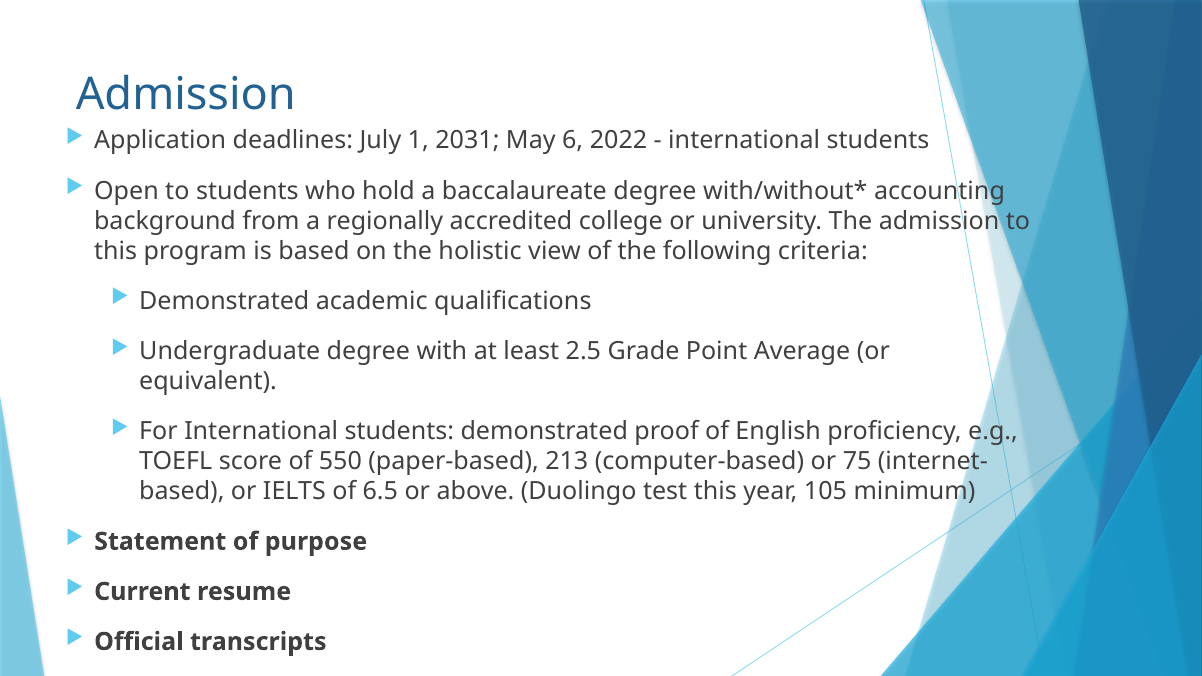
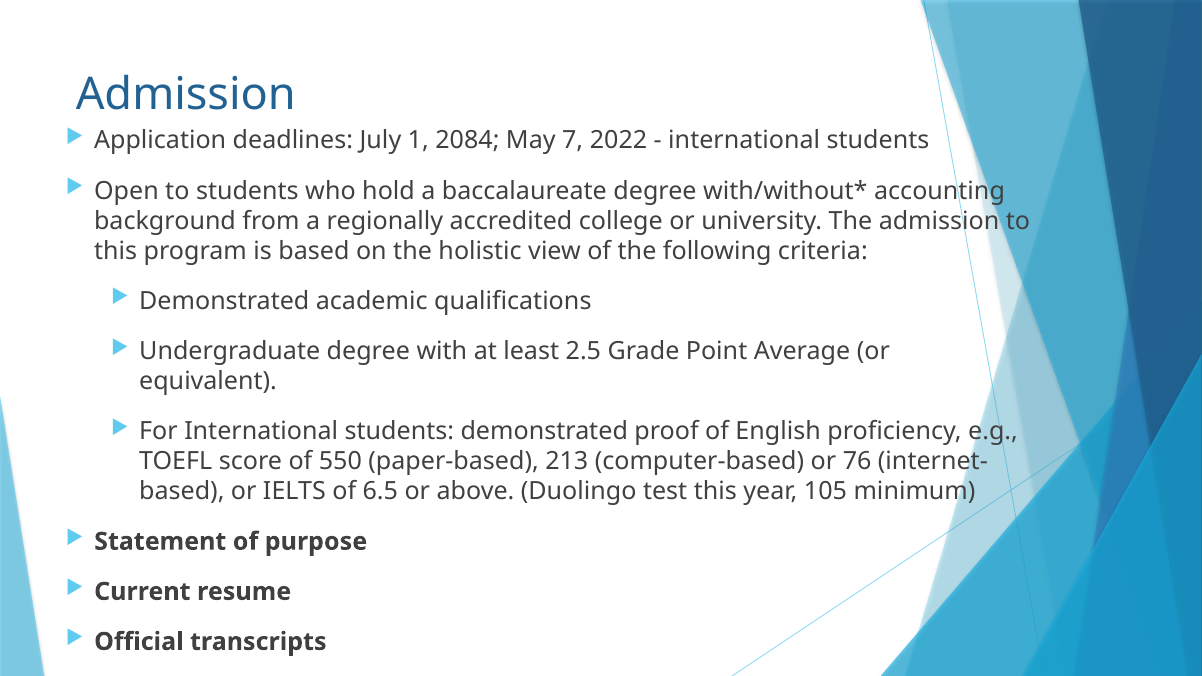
2031: 2031 -> 2084 (467, 141)
6: 6 -> 7 (573, 141)
75: 75 -> 76 (857, 461)
